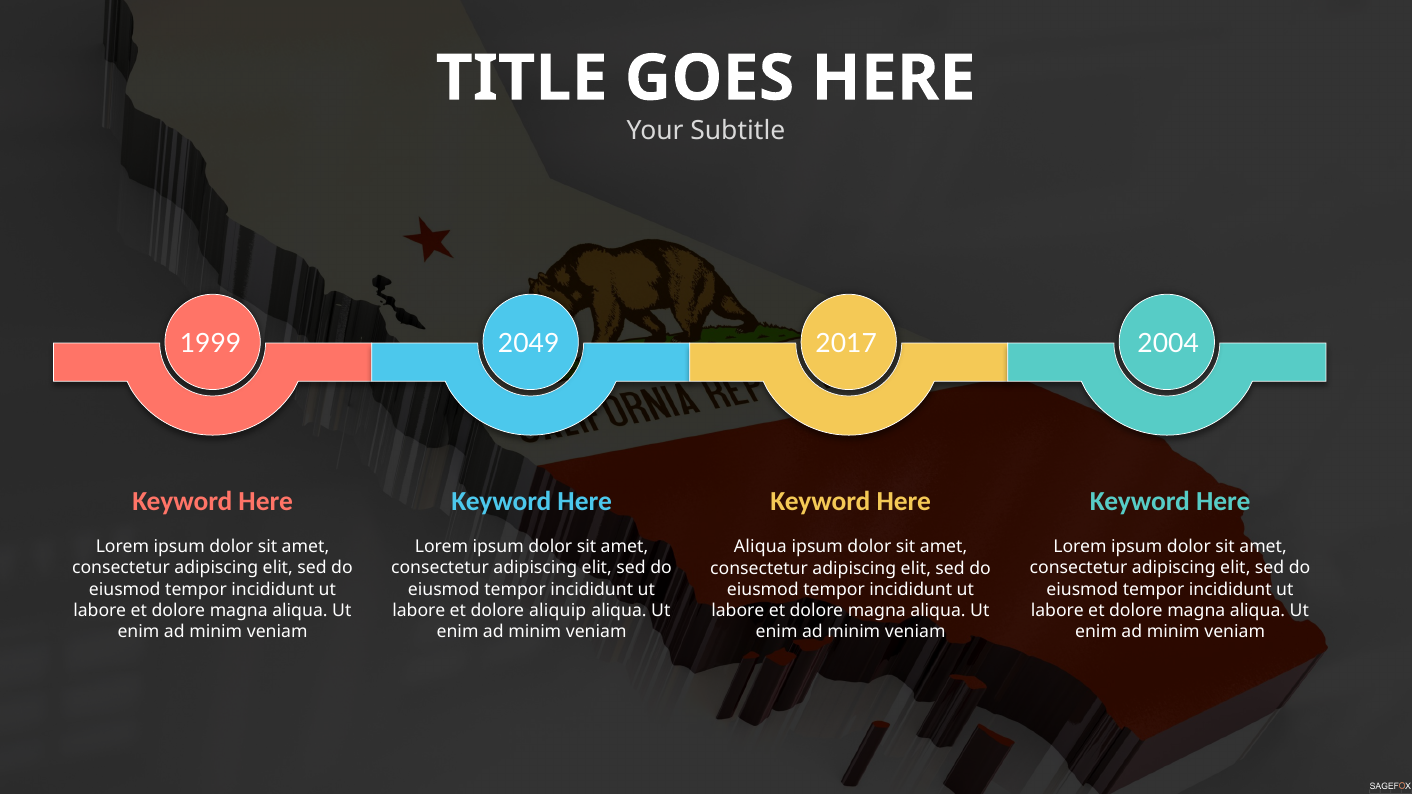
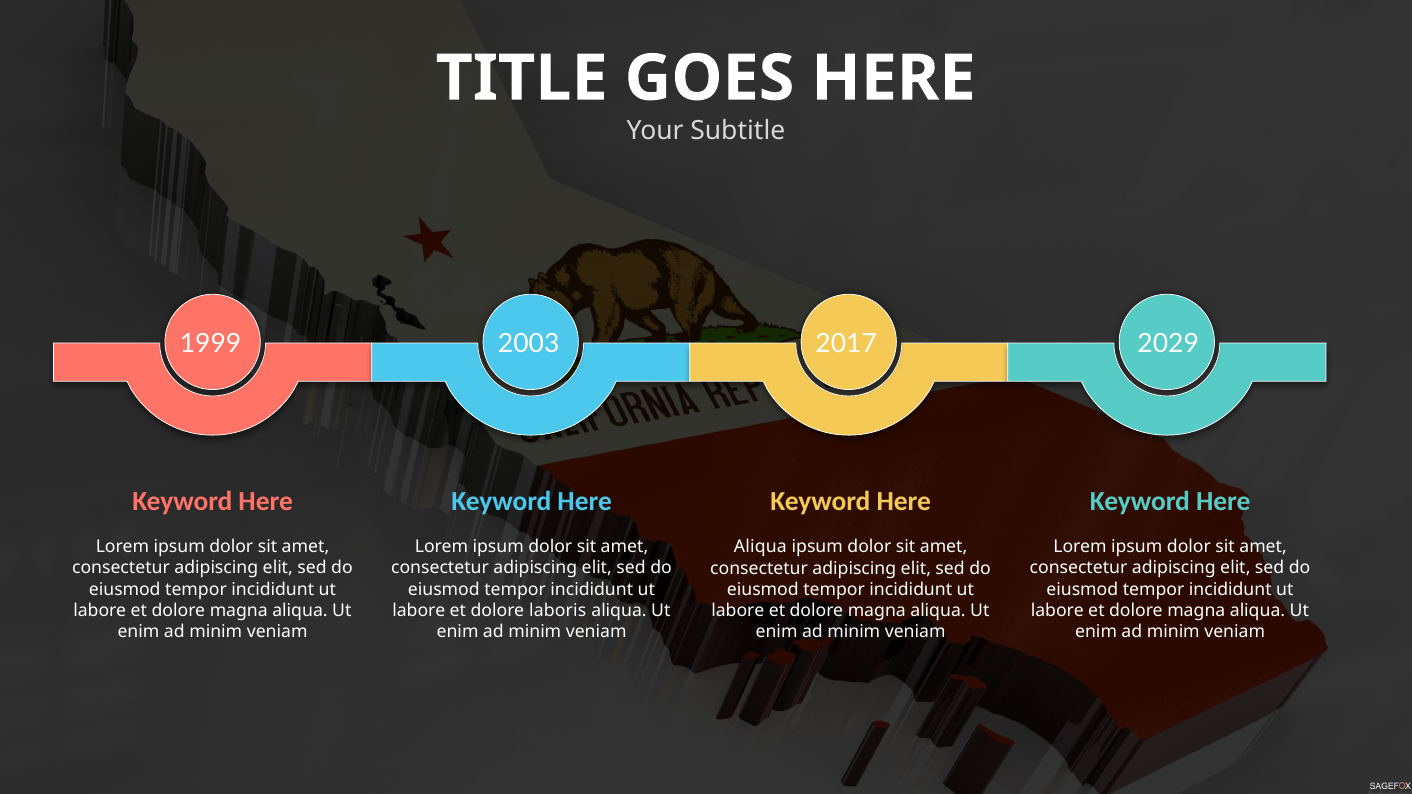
2049: 2049 -> 2003 (529, 344)
2004: 2004 -> 2029 (1168, 344)
aliquip: aliquip -> laboris (558, 611)
